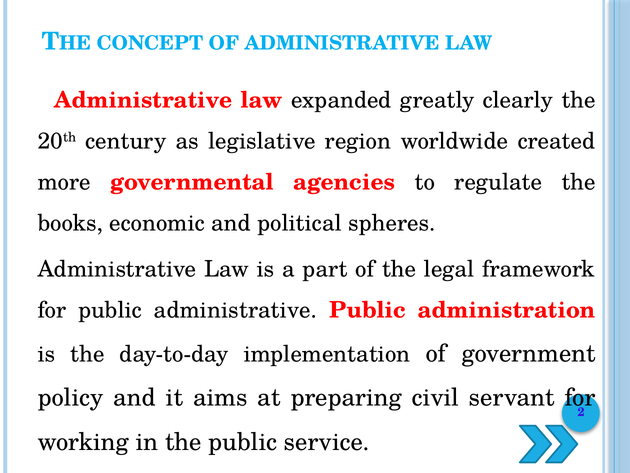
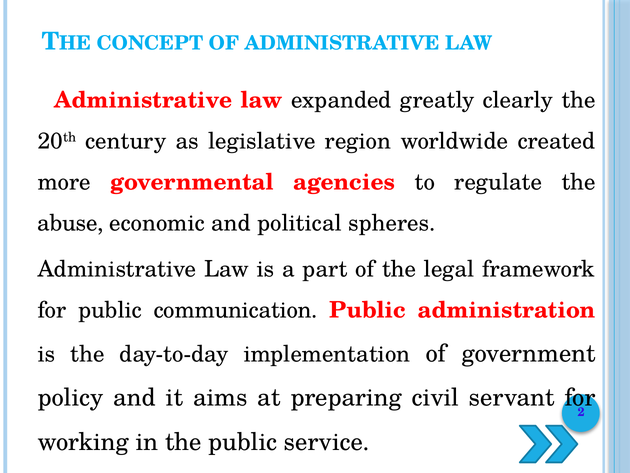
books: books -> abuse (70, 223)
public administrative: administrative -> communication (236, 310)
